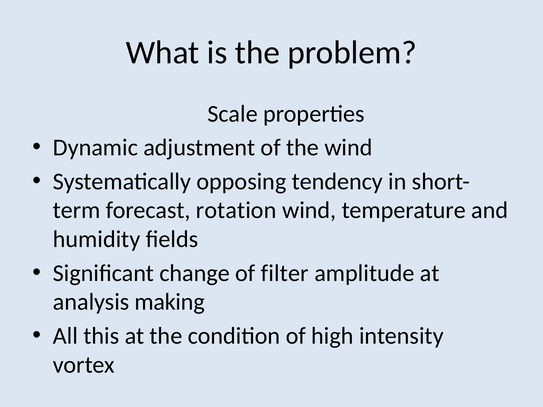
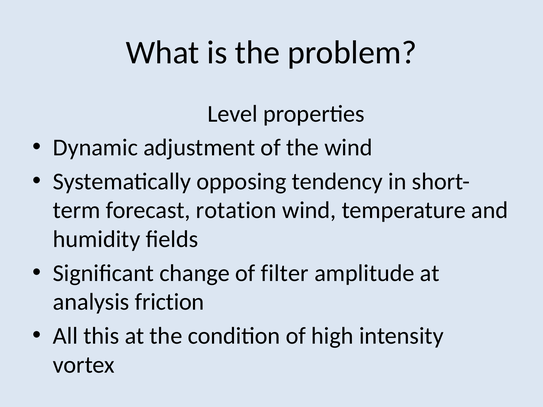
Scale: Scale -> Level (233, 114)
making: making -> friction (170, 302)
